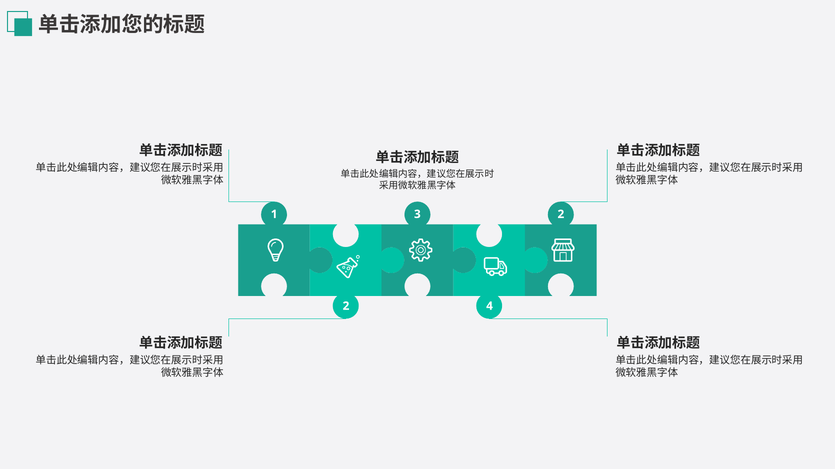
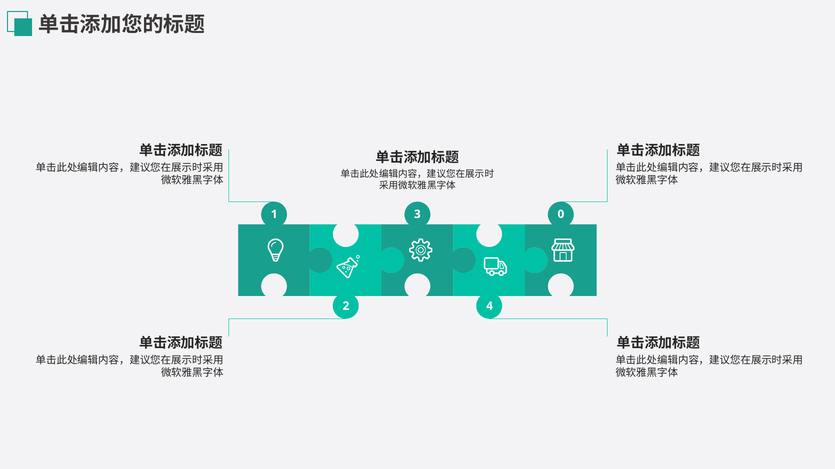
1 2: 2 -> 0 (561, 214)
